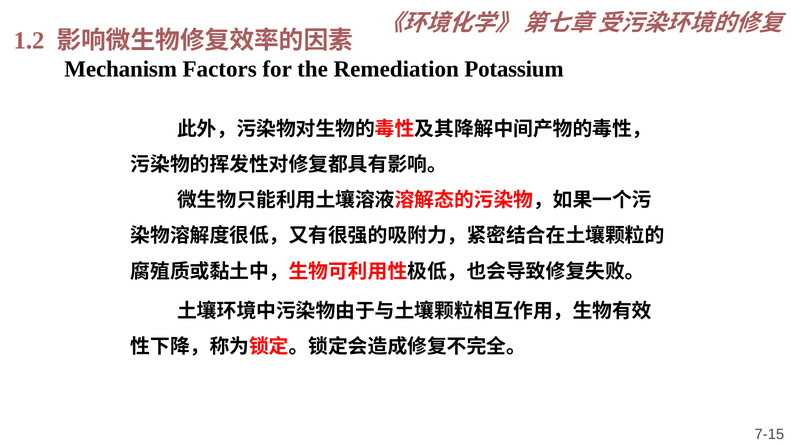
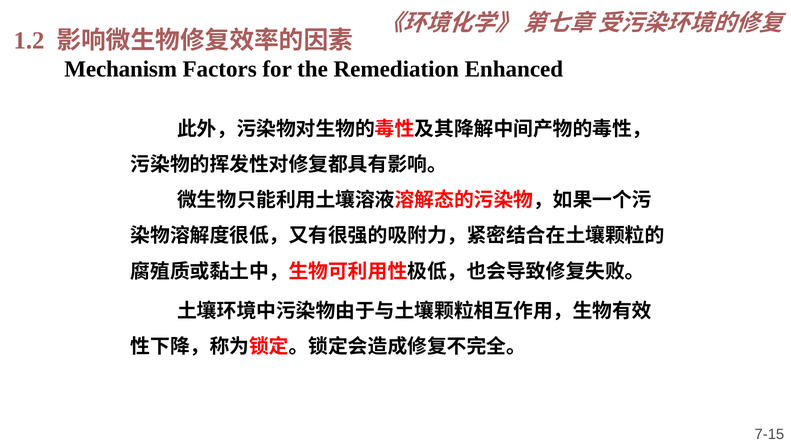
Potassium: Potassium -> Enhanced (514, 69)
